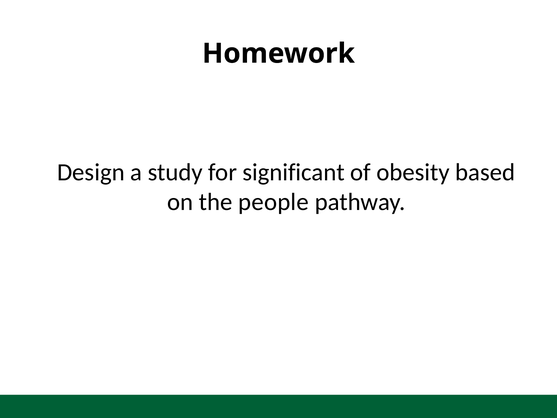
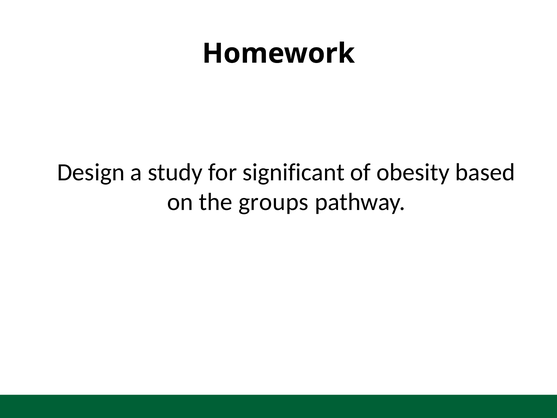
people: people -> groups (274, 202)
